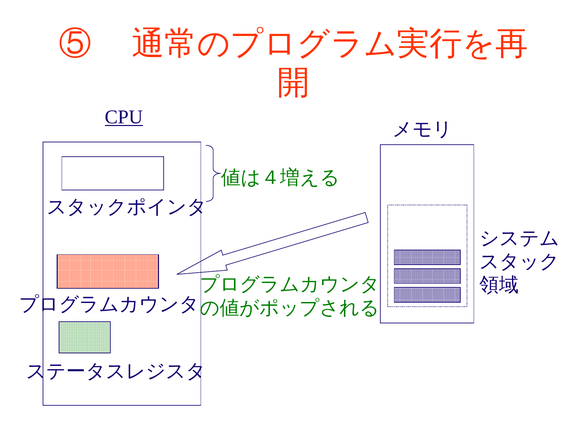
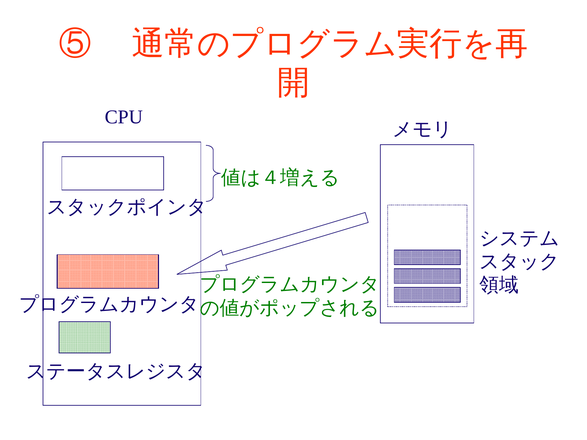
CPU underline: present -> none (124, 117)
